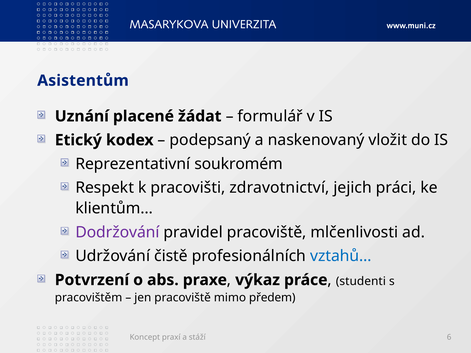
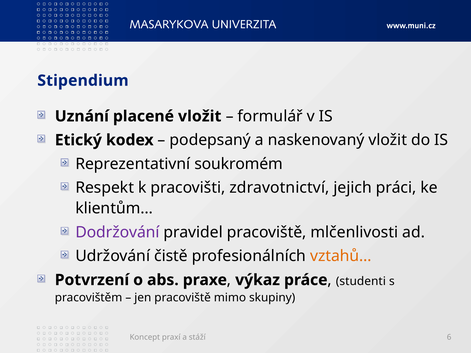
Asistentům: Asistentům -> Stipendium (83, 81)
placené žádat: žádat -> vložit (200, 116)
vztahů… colour: blue -> orange (341, 256)
předem: předem -> skupiny (272, 298)
